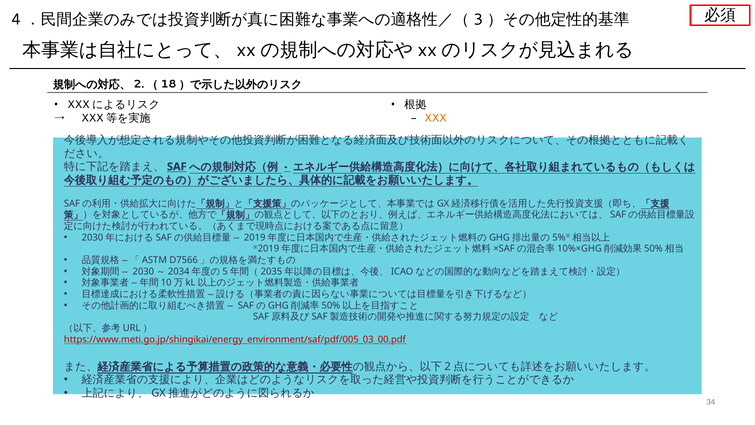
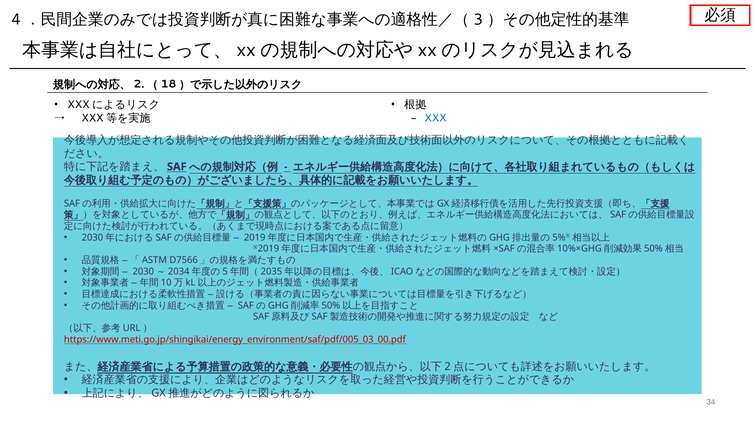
XXX colour: orange -> blue (435, 118)
